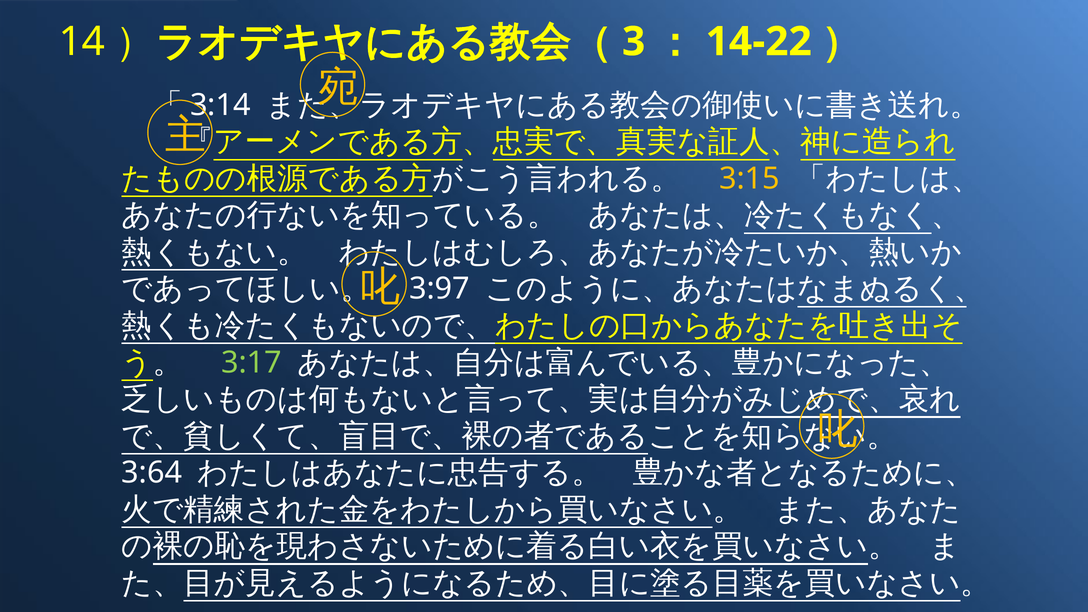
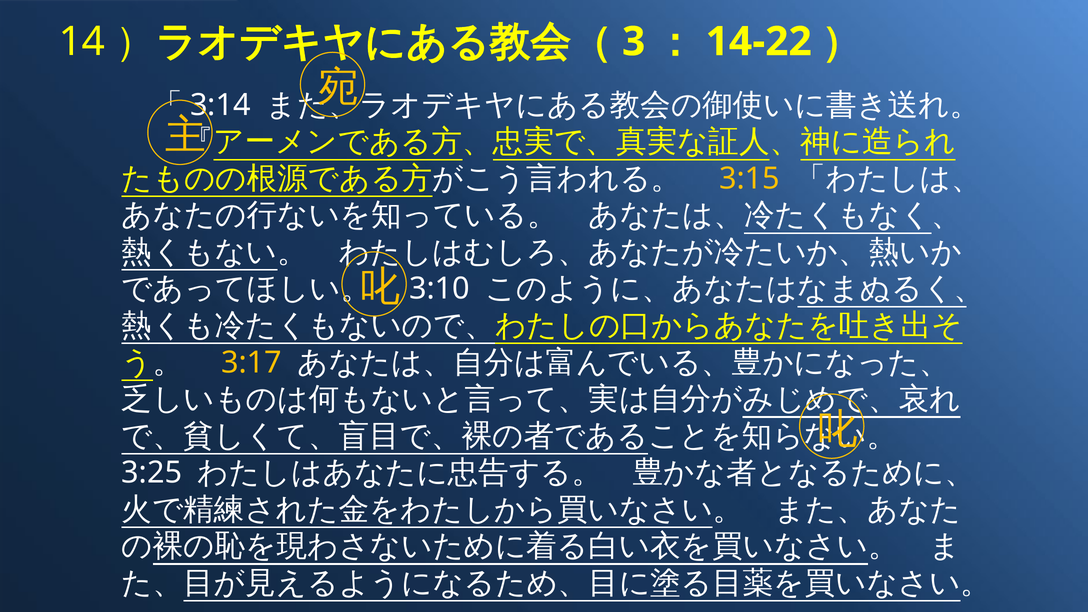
3:97: 3:97 -> 3:10 (439, 289)
3:17 colour: light green -> yellow (252, 362)
3:64: 3:64 -> 3:25 (152, 473)
